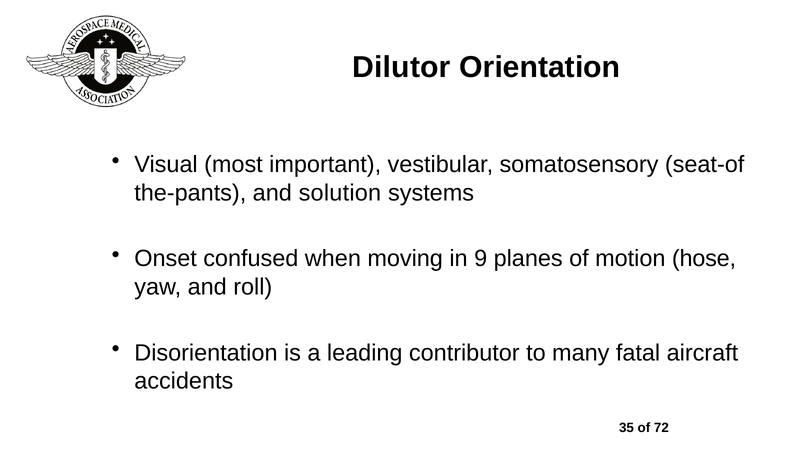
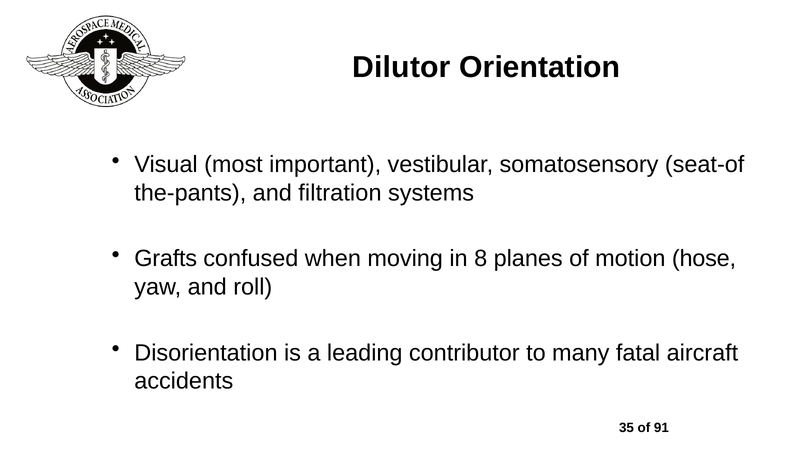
solution: solution -> filtration (340, 193)
Onset: Onset -> Grafts (166, 259)
9: 9 -> 8 (481, 259)
72: 72 -> 91 (661, 428)
